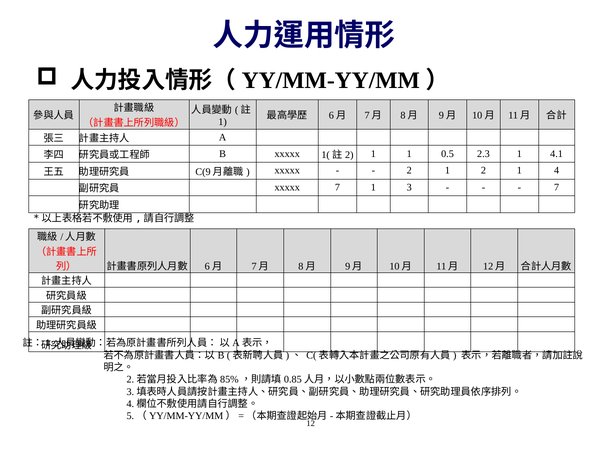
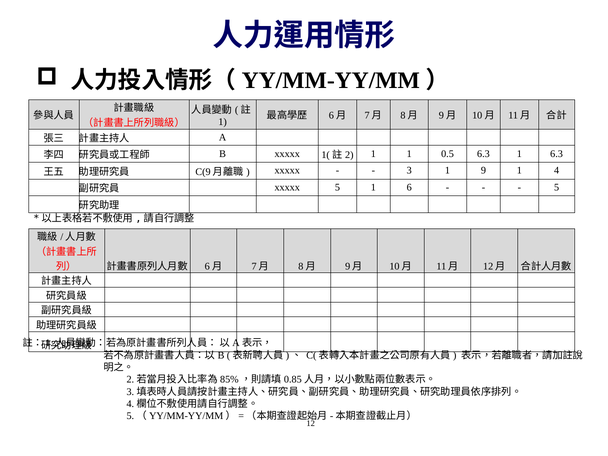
0.5 2.3: 2.3 -> 6.3 (483, 154)
1 4.1: 4.1 -> 6.3 (557, 154)
2: 2 -> 3 (409, 171)
1 2: 2 -> 9 (483, 171)
xxxxx 7: 7 -> 5 (337, 188)
3: 3 -> 6 (409, 188)
7: 7 -> 5 (557, 188)
